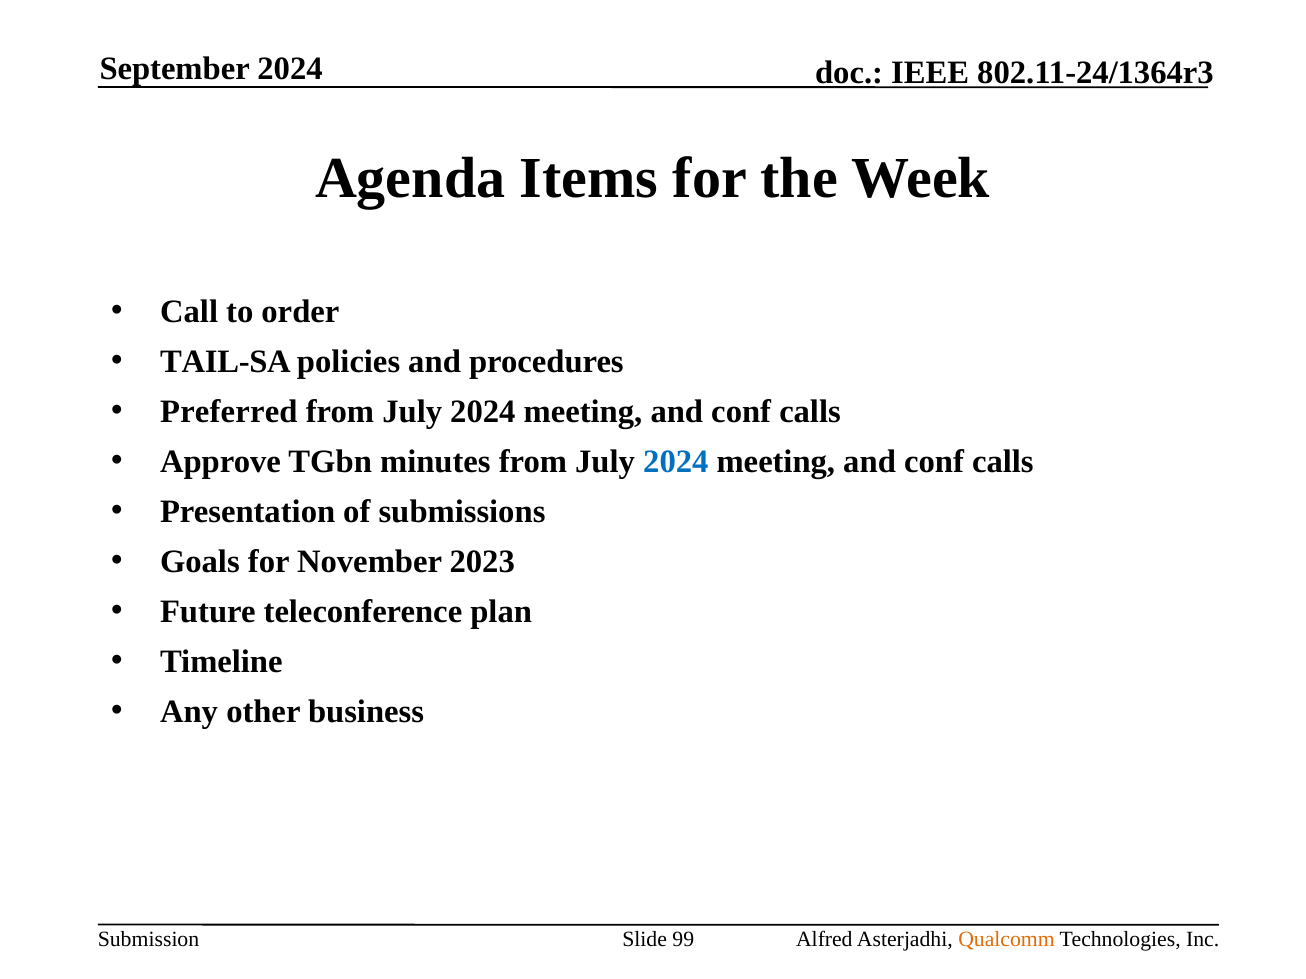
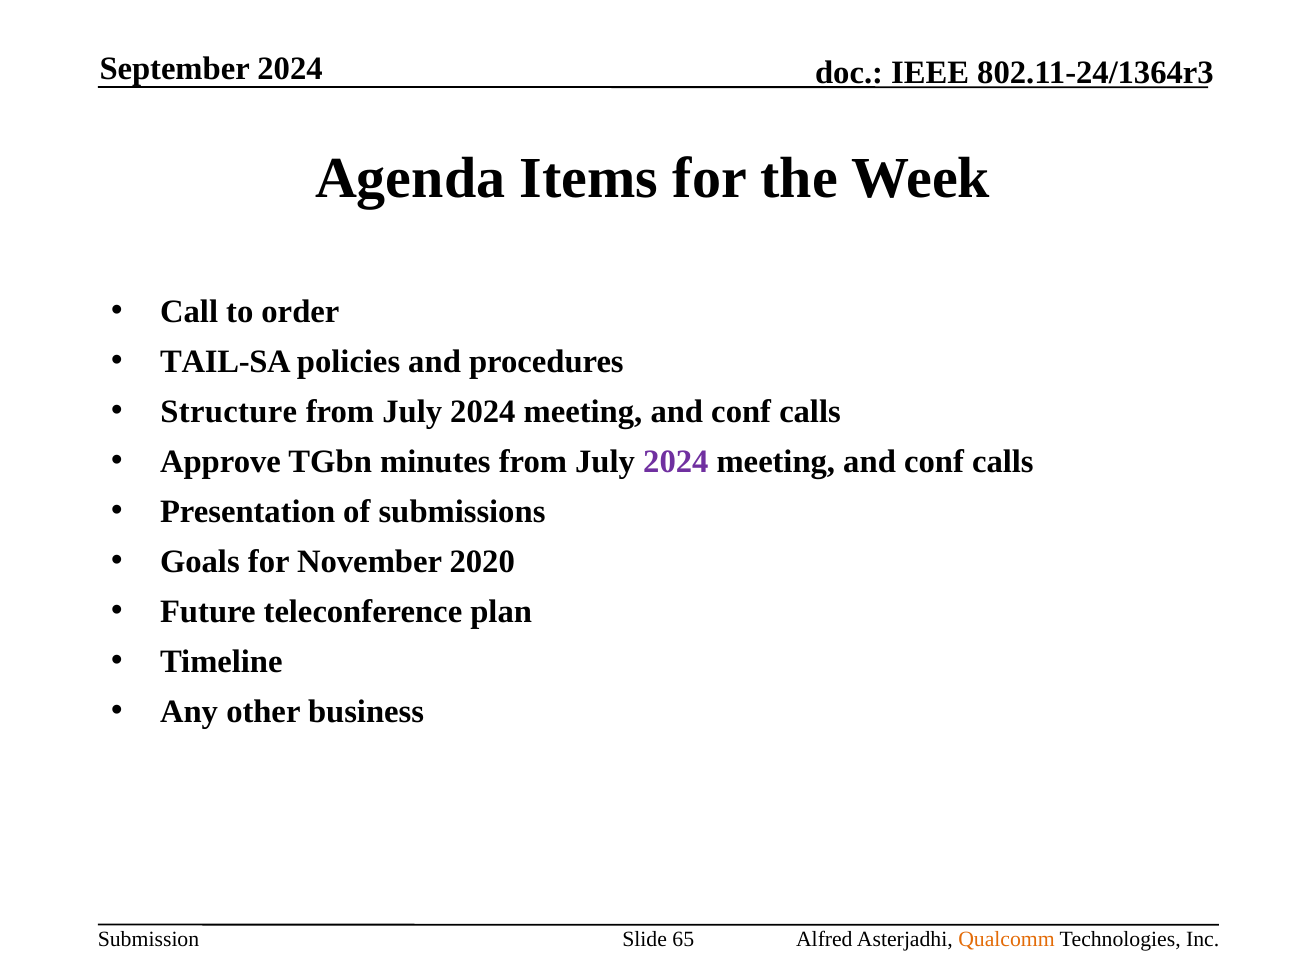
Preferred: Preferred -> Structure (229, 412)
2024 colour: blue -> purple (676, 462)
2023: 2023 -> 2020 (482, 562)
99: 99 -> 65 (683, 939)
